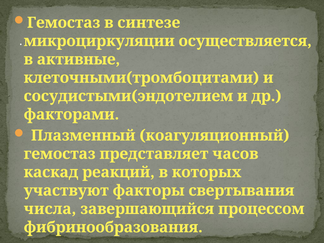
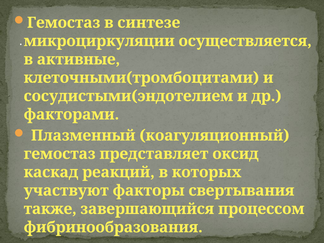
часов: часов -> оксид (235, 154)
числа: числа -> также (50, 209)
